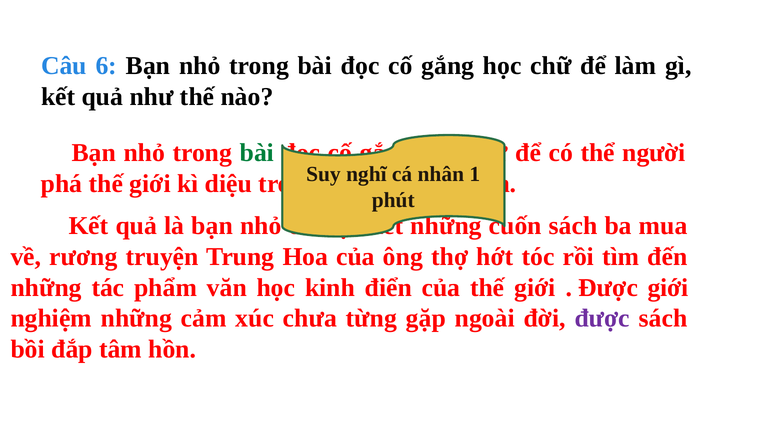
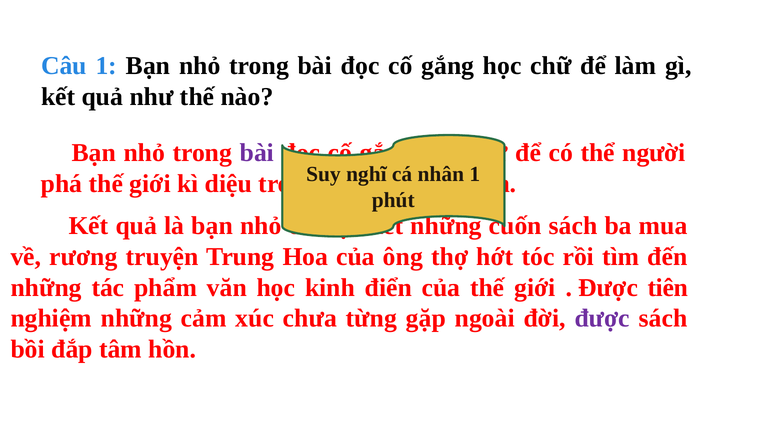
Câu 6: 6 -> 1 (106, 66)
bài colour: green -> purple (257, 153)
Được giới: giới -> tiên (668, 287)
